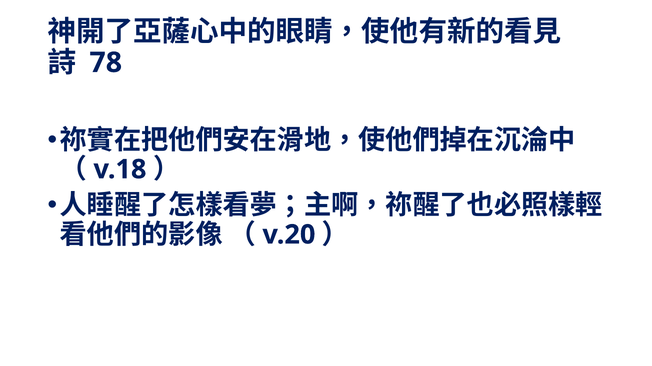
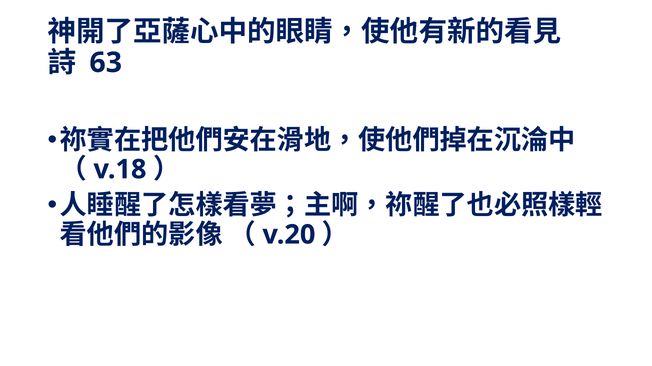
78: 78 -> 63 (106, 63)
